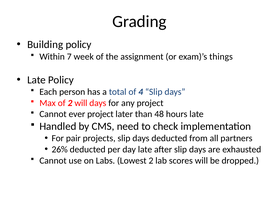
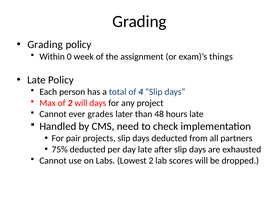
Building: Building -> Grading (45, 45)
7: 7 -> 0 (69, 57)
ever project: project -> grades (100, 114)
26%: 26% -> 75% (60, 150)
